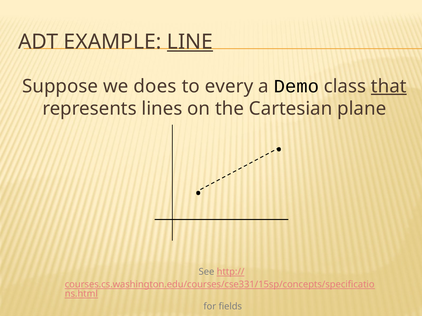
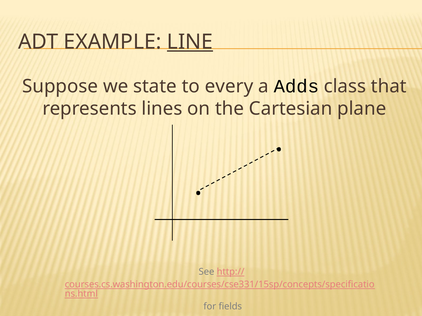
does: does -> state (155, 86)
Demo: Demo -> Adds (296, 86)
that underline: present -> none (389, 86)
